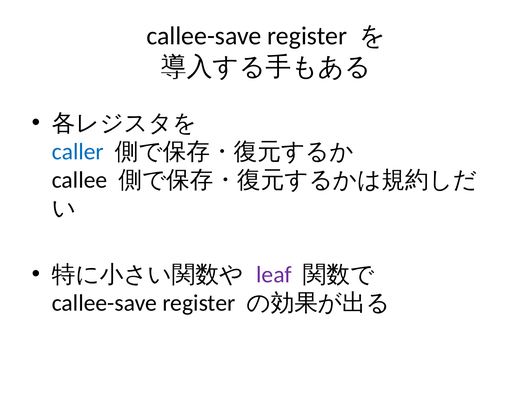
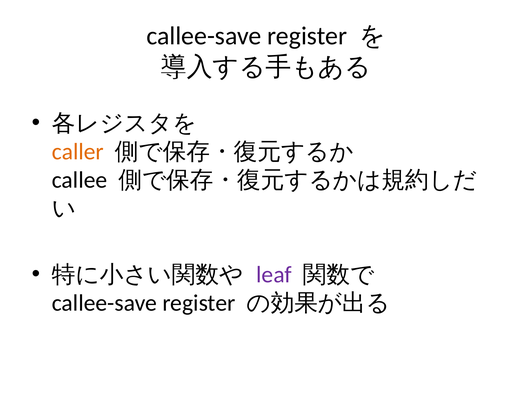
caller colour: blue -> orange (78, 152)
